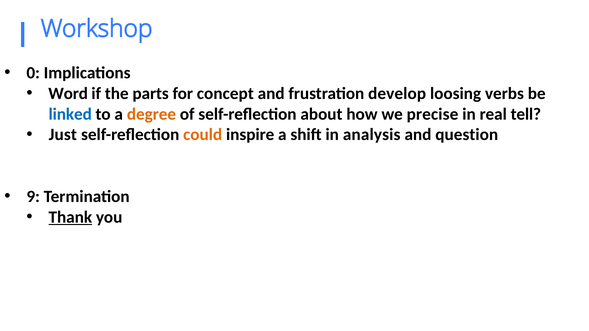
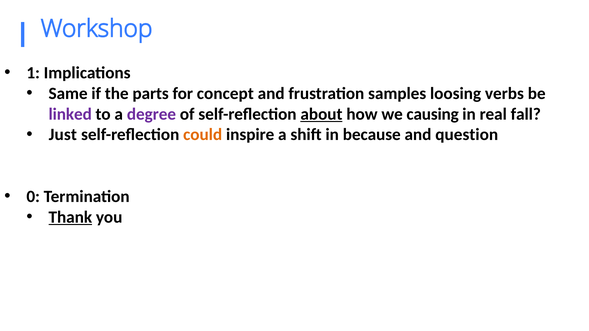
0: 0 -> 1 (33, 73)
Word: Word -> Same (68, 94)
develop: develop -> samples (397, 94)
linked colour: blue -> purple (70, 114)
degree colour: orange -> purple (151, 114)
about underline: none -> present (321, 114)
precise: precise -> causing (433, 114)
tell: tell -> fall (526, 114)
analysis: analysis -> because (372, 135)
9: 9 -> 0 (33, 197)
